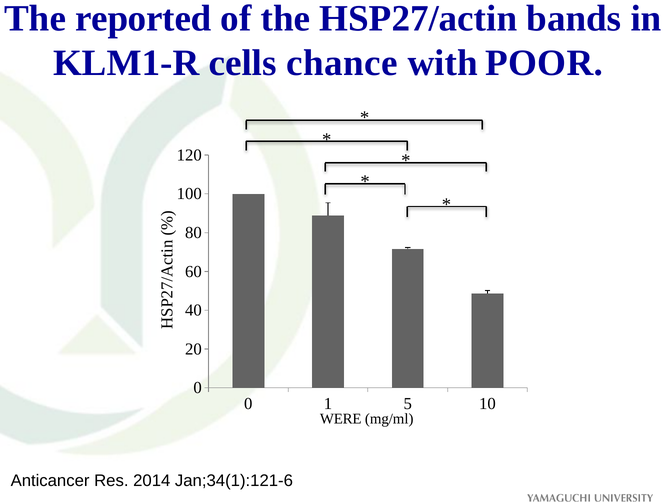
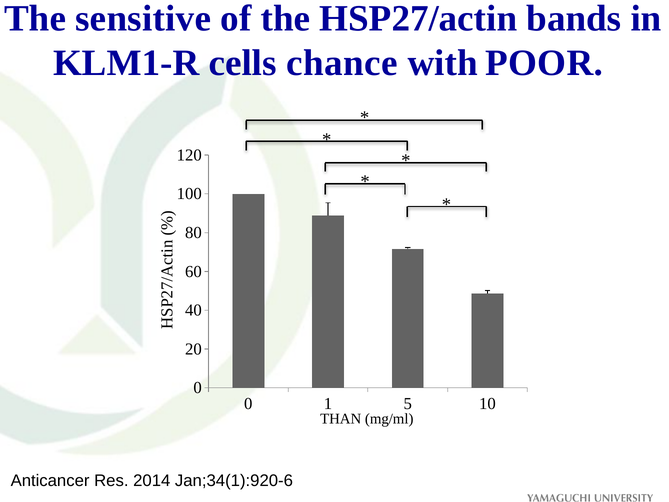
reported: reported -> sensitive (143, 18)
WERE: WERE -> THAN (341, 419)
Jan;34(1):121-6: Jan;34(1):121-6 -> Jan;34(1):920-6 (234, 481)
